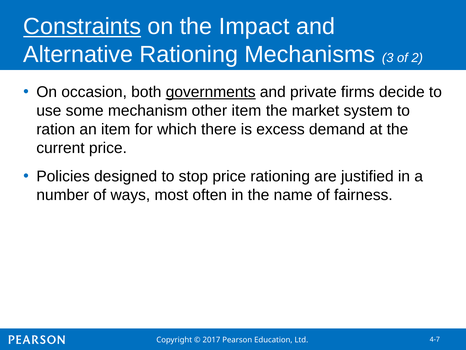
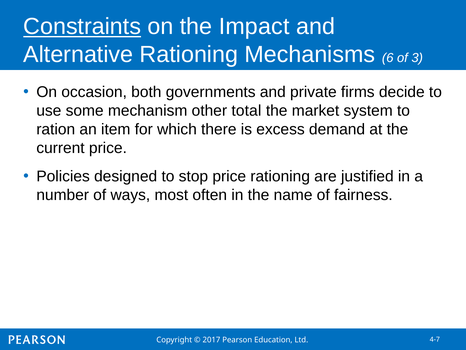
3: 3 -> 6 (388, 58)
2: 2 -> 3 (417, 58)
governments underline: present -> none (211, 92)
other item: item -> total (246, 111)
